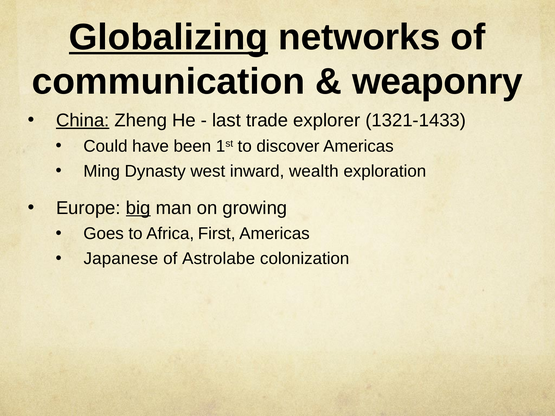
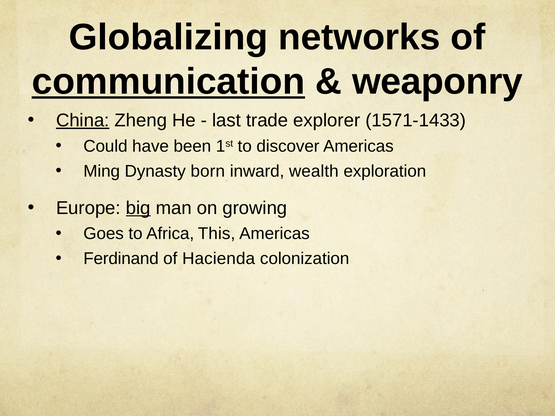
Globalizing underline: present -> none (168, 37)
communication underline: none -> present (168, 82)
1321-1433: 1321-1433 -> 1571-1433 (416, 120)
west: west -> born (208, 171)
First: First -> This (217, 234)
Japanese: Japanese -> Ferdinand (121, 259)
Astrolabe: Astrolabe -> Hacienda (219, 259)
